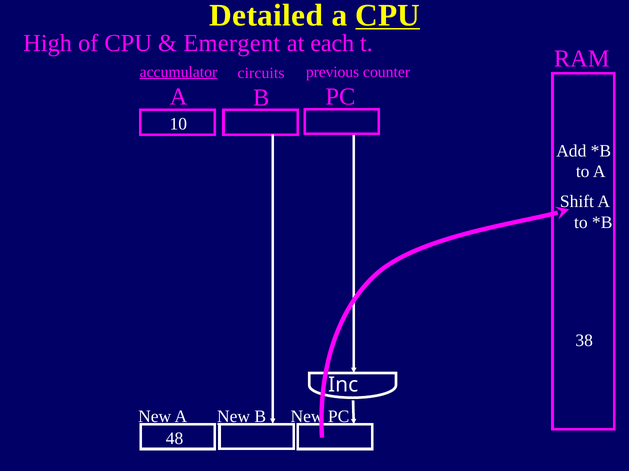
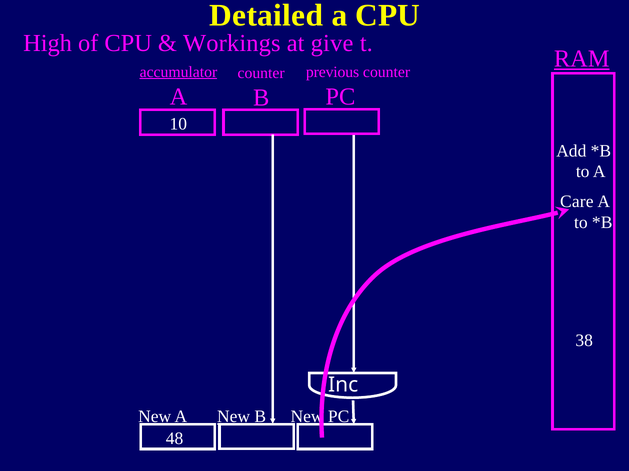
CPU underline: present -> none (388, 15)
Emergent: Emergent -> Workings (232, 43)
each: each -> give (332, 43)
RAM underline: none -> present (582, 59)
circuits: circuits -> counter (261, 73)
Shift: Shift -> Care (577, 202)
